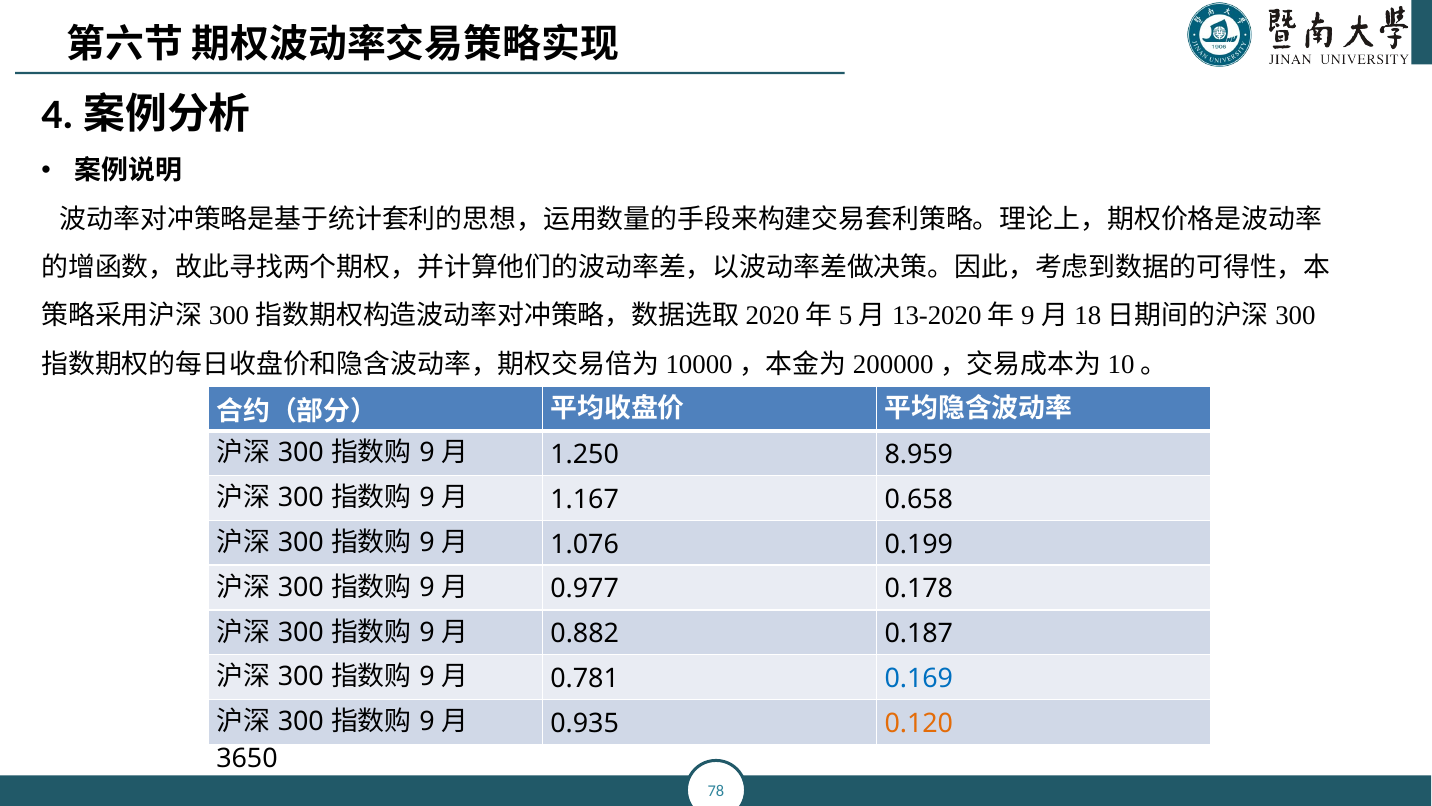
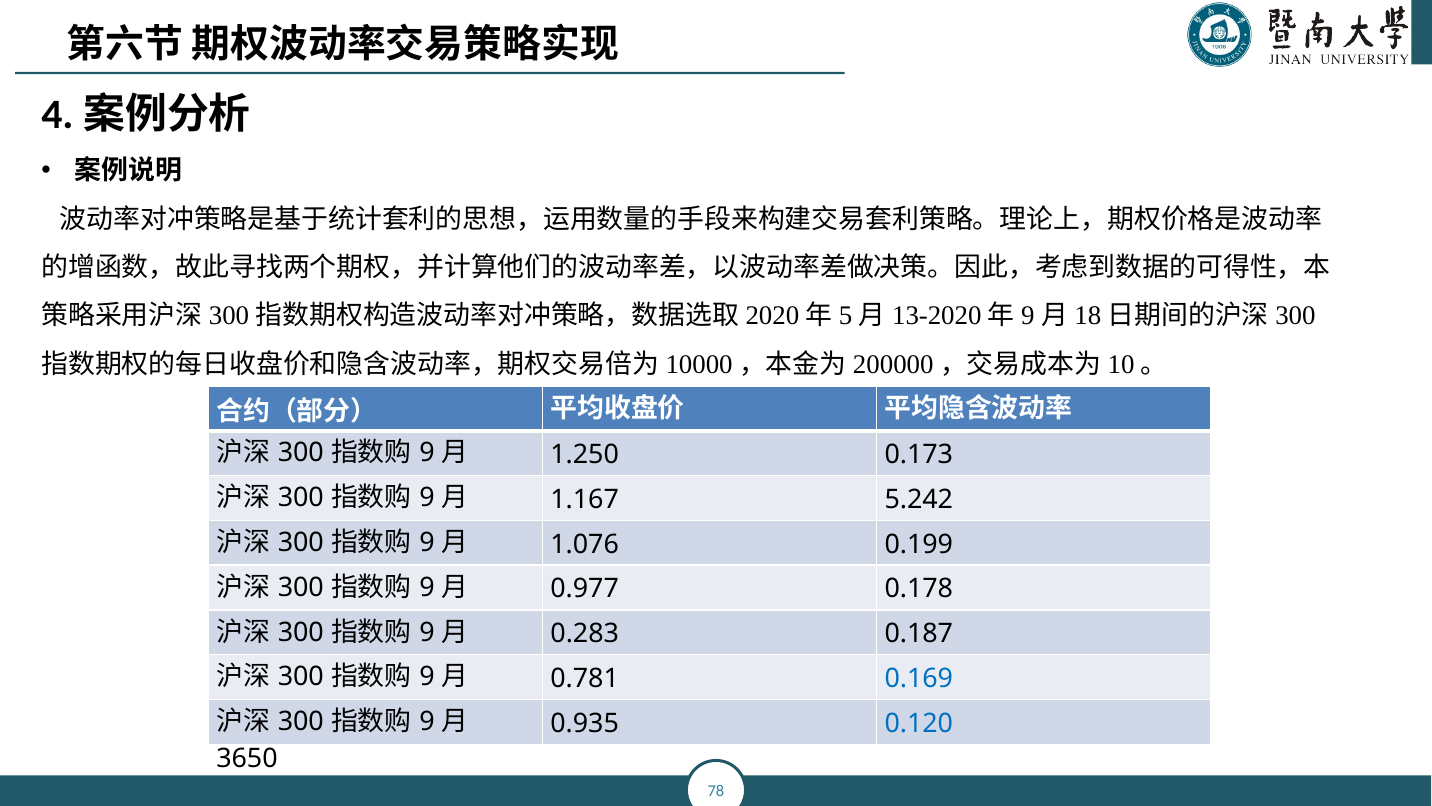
8.959: 8.959 -> 0.173 (919, 455)
0.658: 0.658 -> 5.242 (919, 499)
0.882: 0.882 -> 0.283 (585, 634)
0.120 colour: orange -> blue (919, 723)
